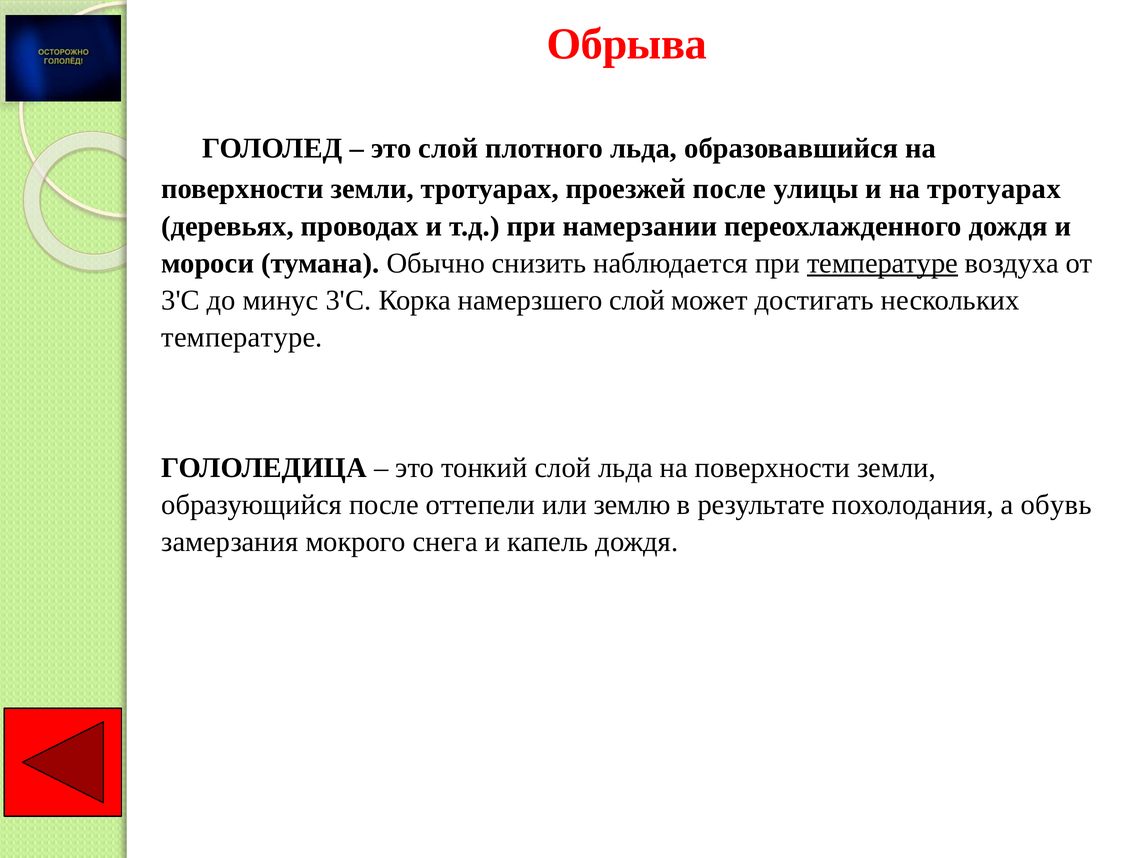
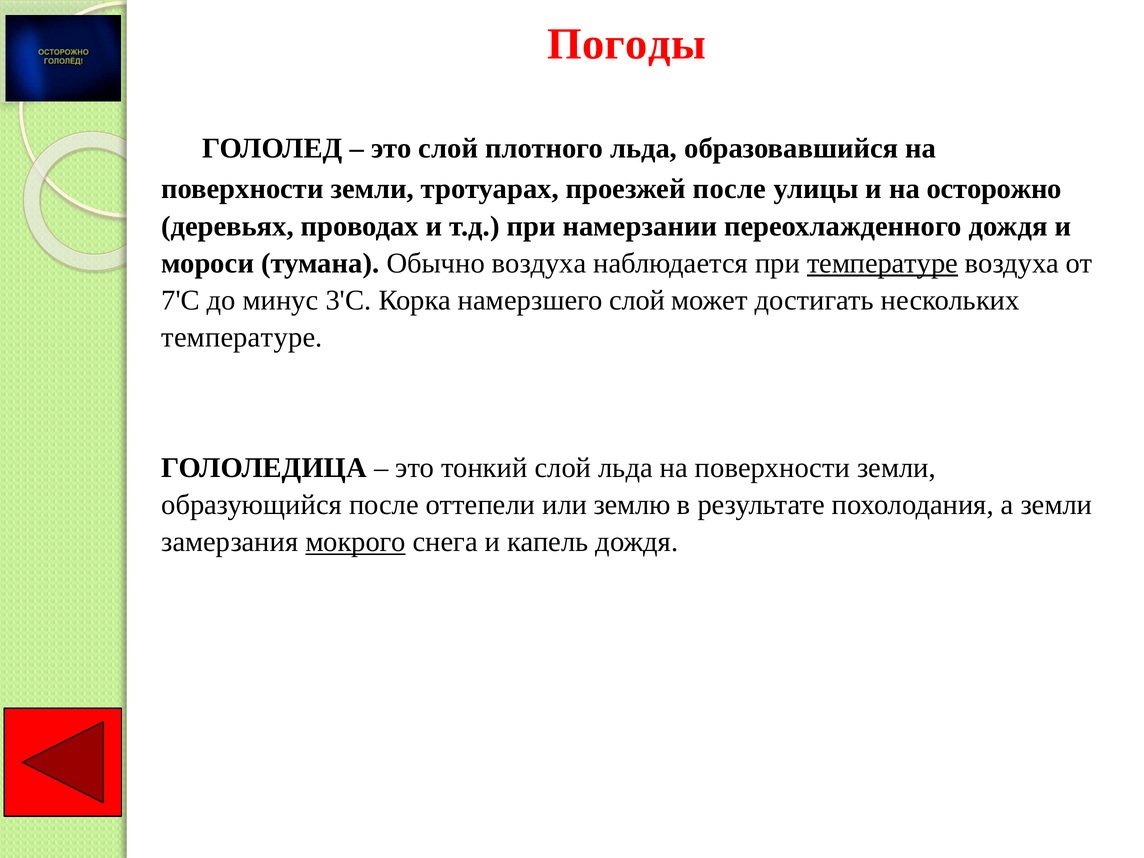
Обрыва: Обрыва -> Погоды (626, 44)
на тротуарах: тротуарах -> осторожно (994, 189)
Обычно снизить: снизить -> воздуха (539, 263)
3'С: 3'С -> 7'С (181, 300)
а обувь: обувь -> земли (1056, 505)
мокрого underline: none -> present (356, 542)
